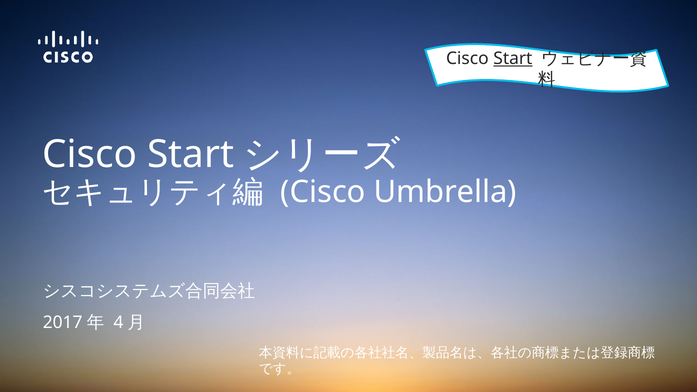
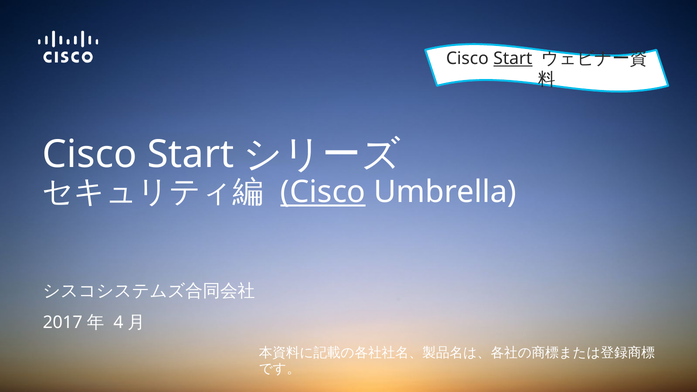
Cisco underline: none -> present (323, 192)
